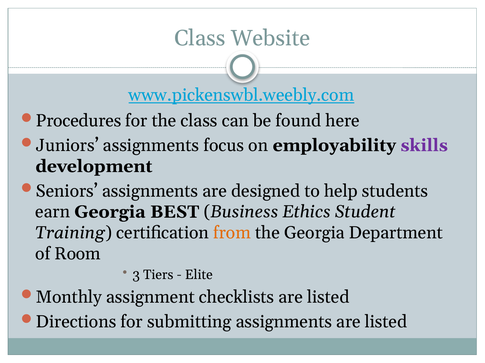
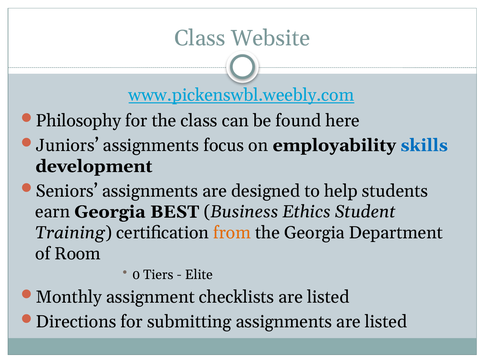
Procedures: Procedures -> Philosophy (79, 121)
skills colour: purple -> blue (424, 146)
3: 3 -> 0 (136, 275)
